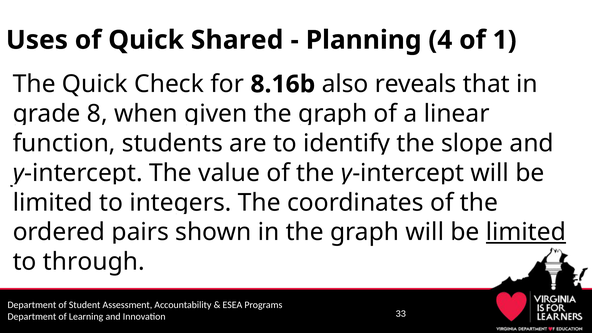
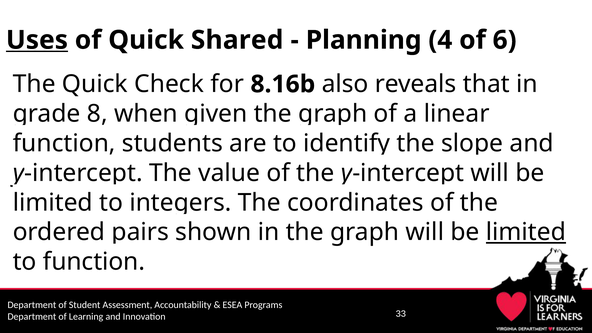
Uses underline: none -> present (37, 40)
1: 1 -> 6 (505, 40)
to through: through -> function (94, 262)
